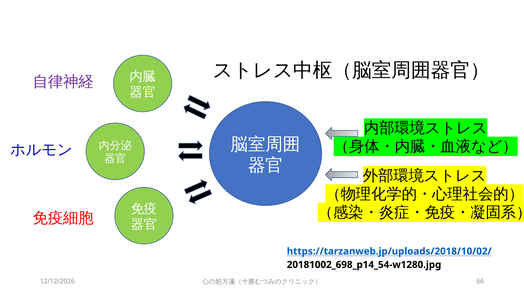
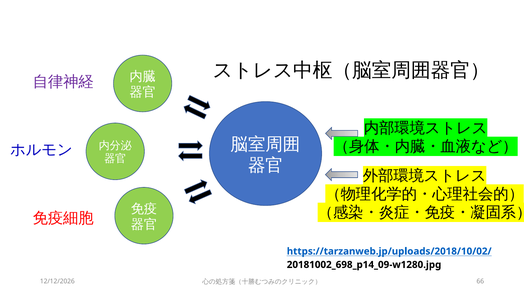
20181002_698_p14_54-w1280.jpg: 20181002_698_p14_54-w1280.jpg -> 20181002_698_p14_09-w1280.jpg (364, 264)
